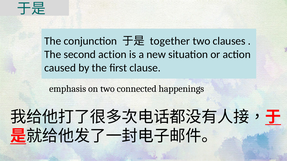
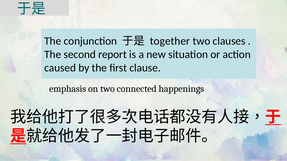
second action: action -> report (113, 55)
